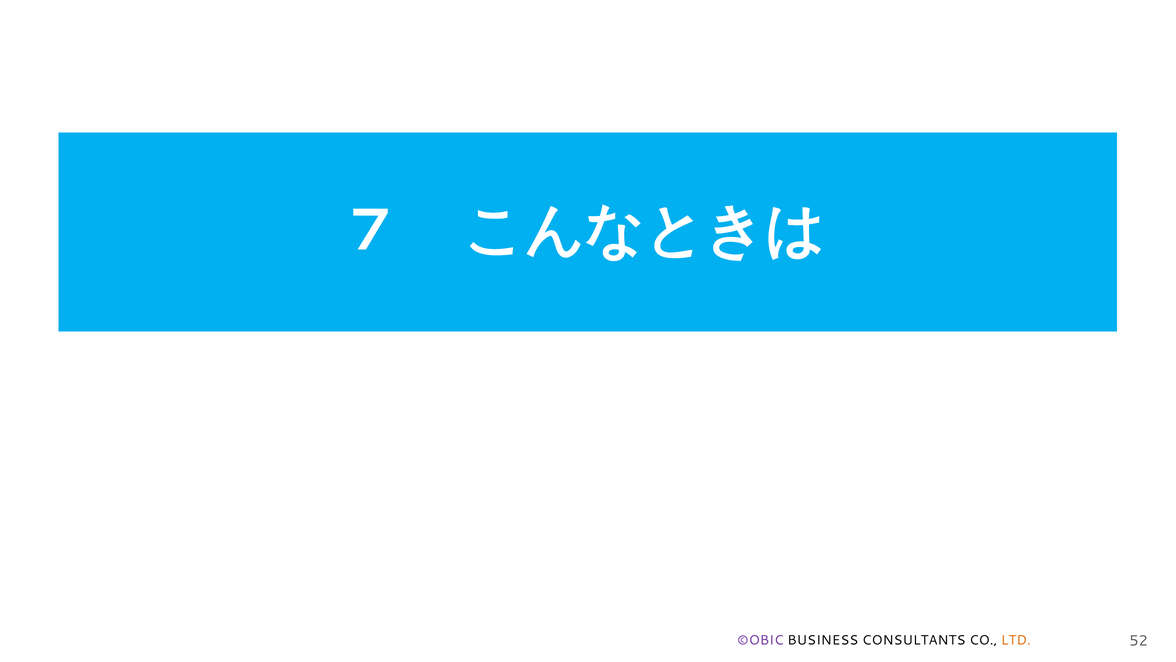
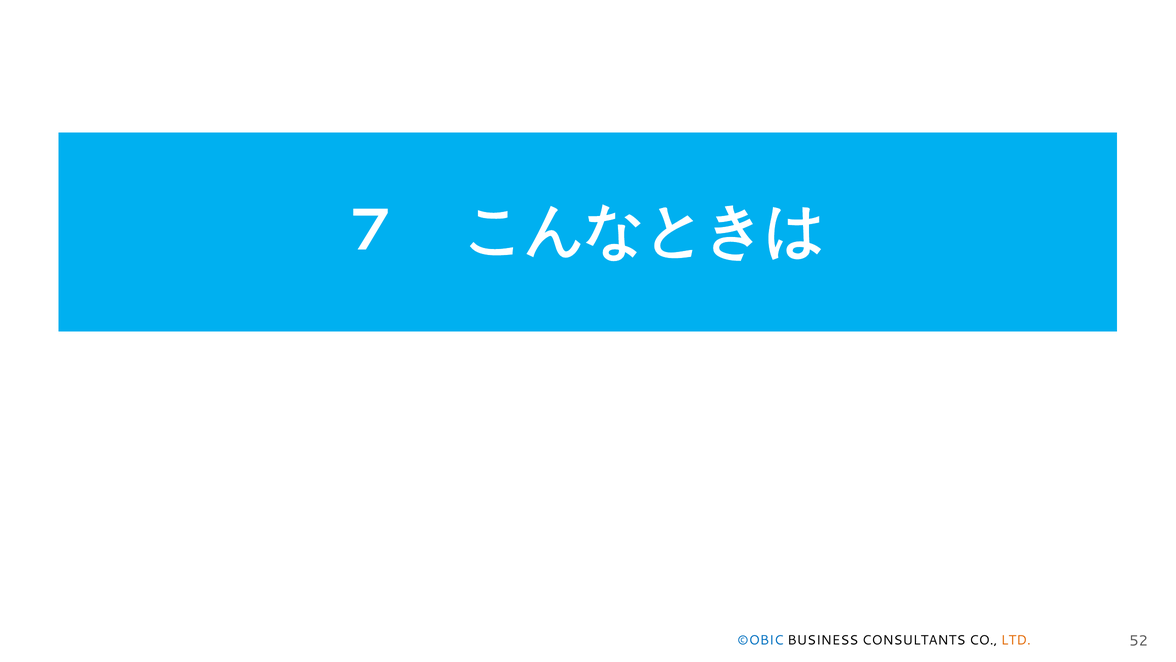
©OBIC colour: purple -> blue (760, 640)
